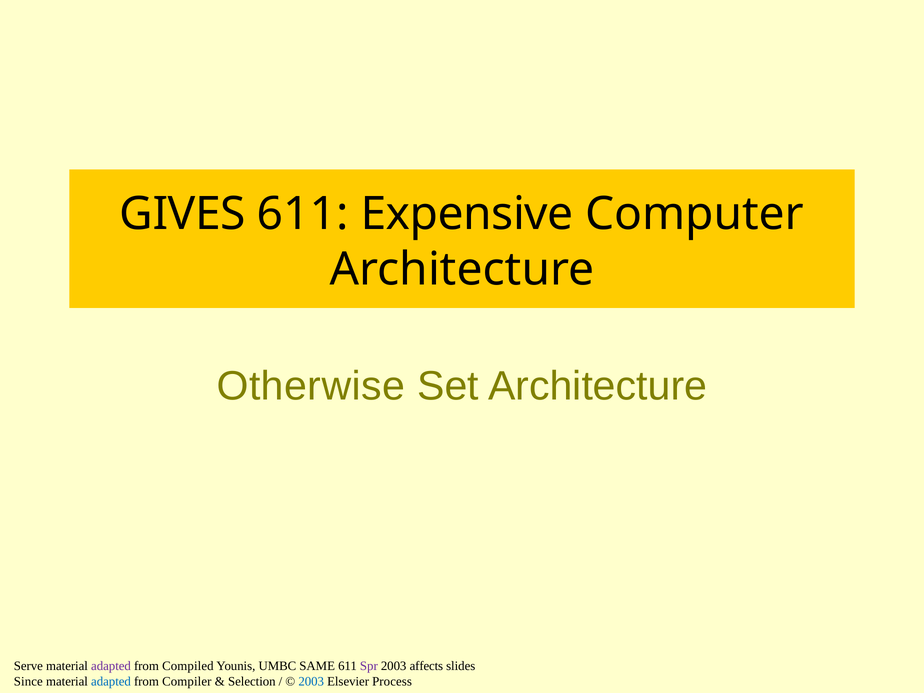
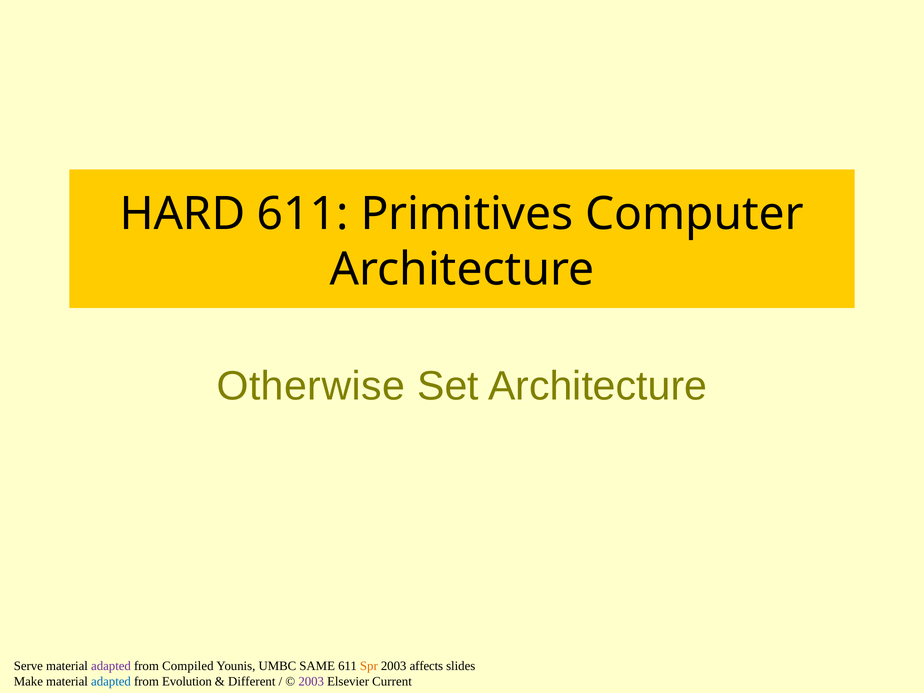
GIVES: GIVES -> HARD (182, 214)
Expensive: Expensive -> Primitives (467, 214)
Spr colour: purple -> orange (369, 666)
Since: Since -> Make (28, 681)
Compiler: Compiler -> Evolution (187, 681)
Selection: Selection -> Different (252, 681)
2003 colour: blue -> purple (311, 681)
Process: Process -> Current (392, 681)
